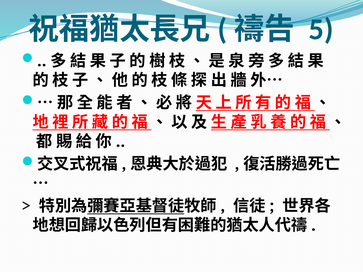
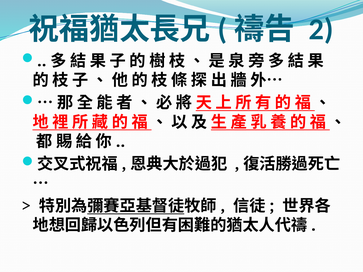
5: 5 -> 2 (321, 29)
